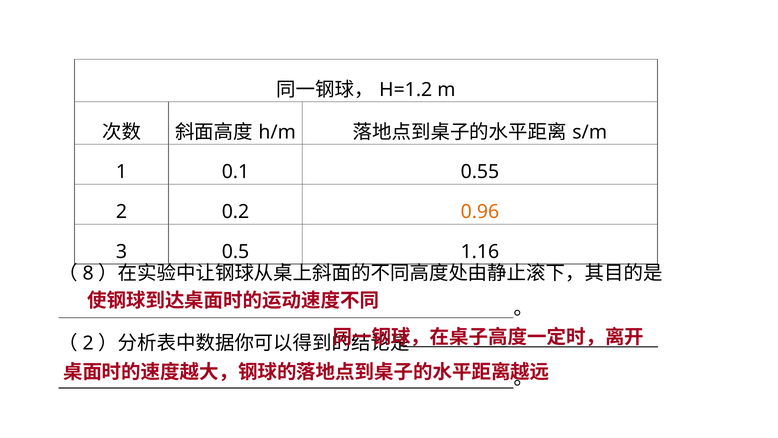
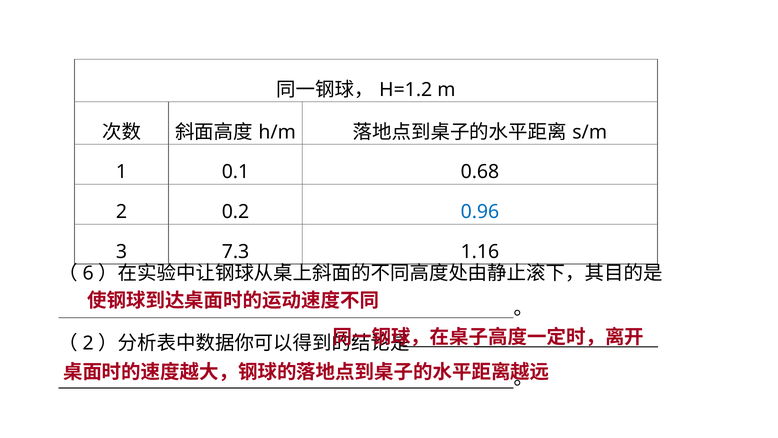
0.55: 0.55 -> 0.68 (480, 172)
0.96 colour: orange -> blue (480, 212)
0.5: 0.5 -> 7.3 (235, 252)
8: 8 -> 6 (88, 273)
